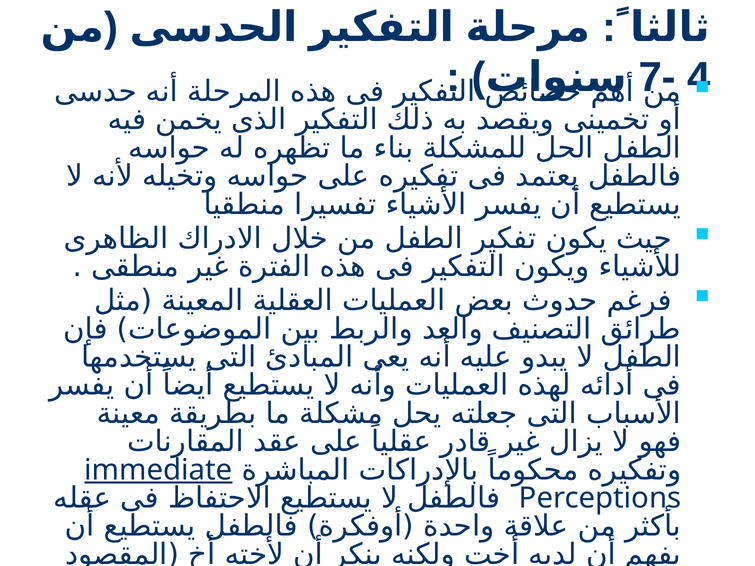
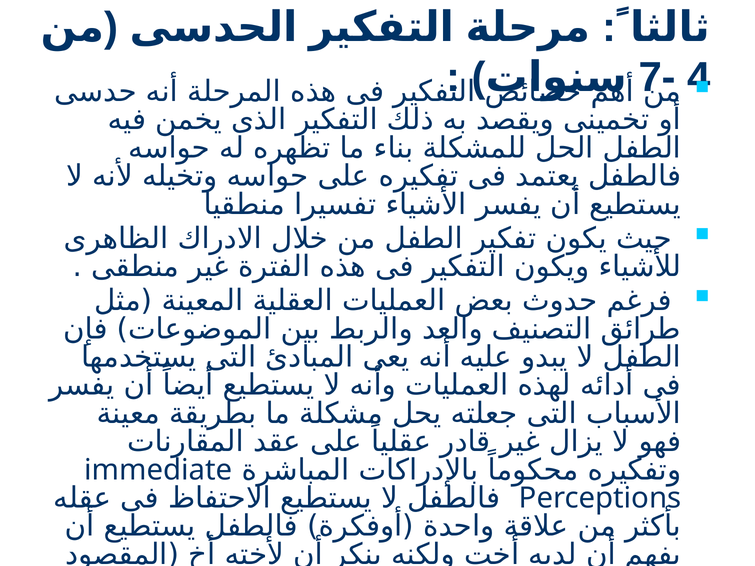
immediate underline: present -> none (158, 470)
